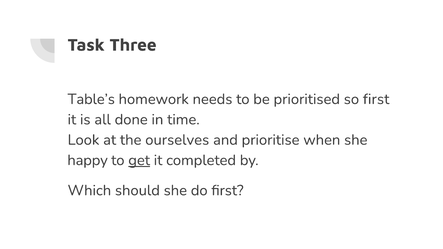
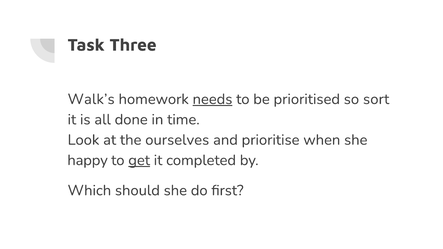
Table’s: Table’s -> Walk’s (91, 99)
needs underline: none -> present (212, 99)
so first: first -> sort (376, 99)
